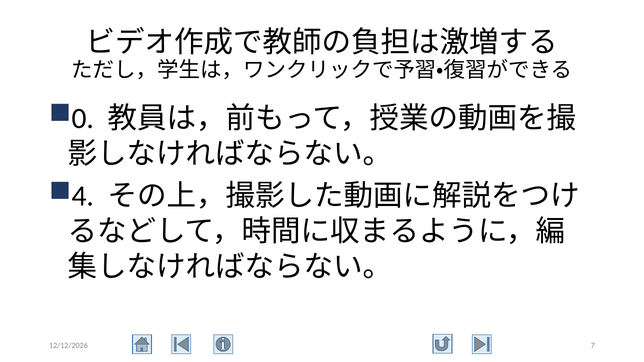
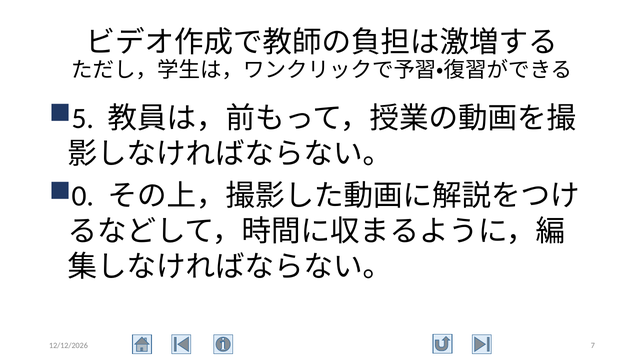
0: 0 -> 5 (83, 119)
4: 4 -> 0 (83, 196)
